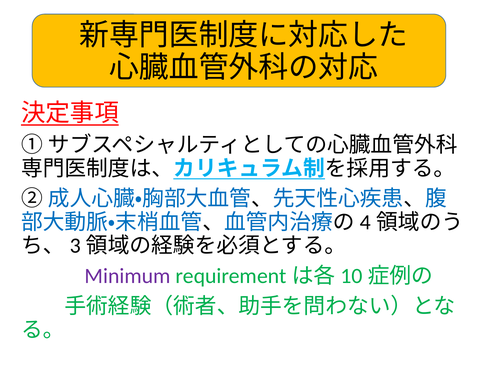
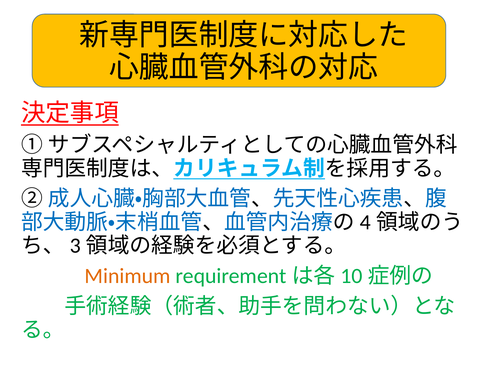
Minimum colour: purple -> orange (128, 276)
